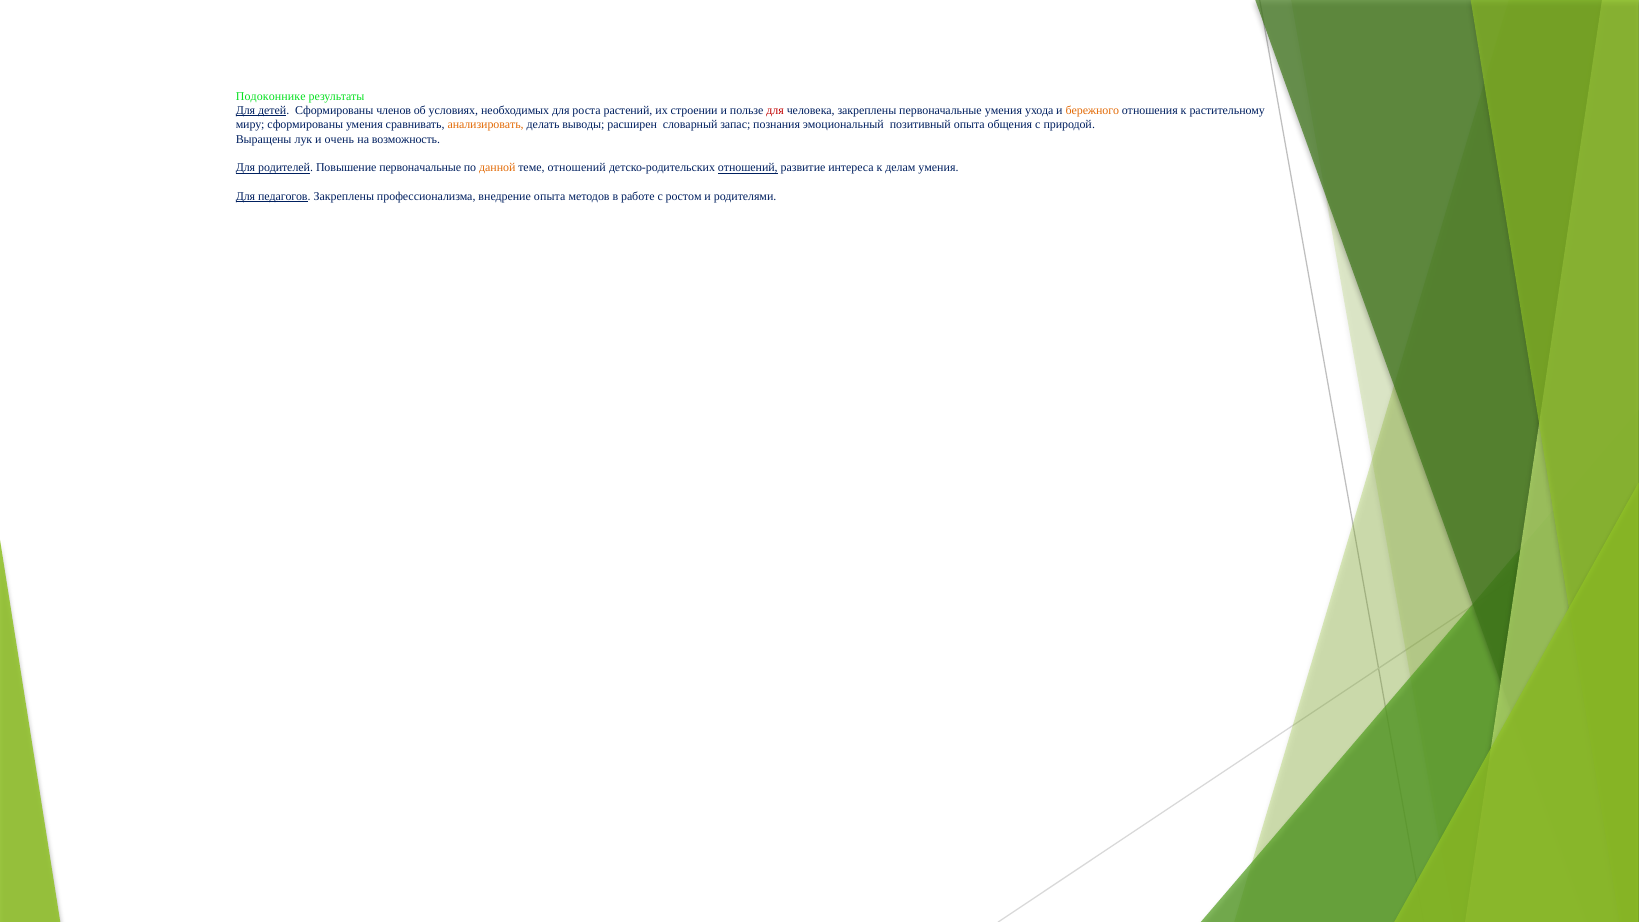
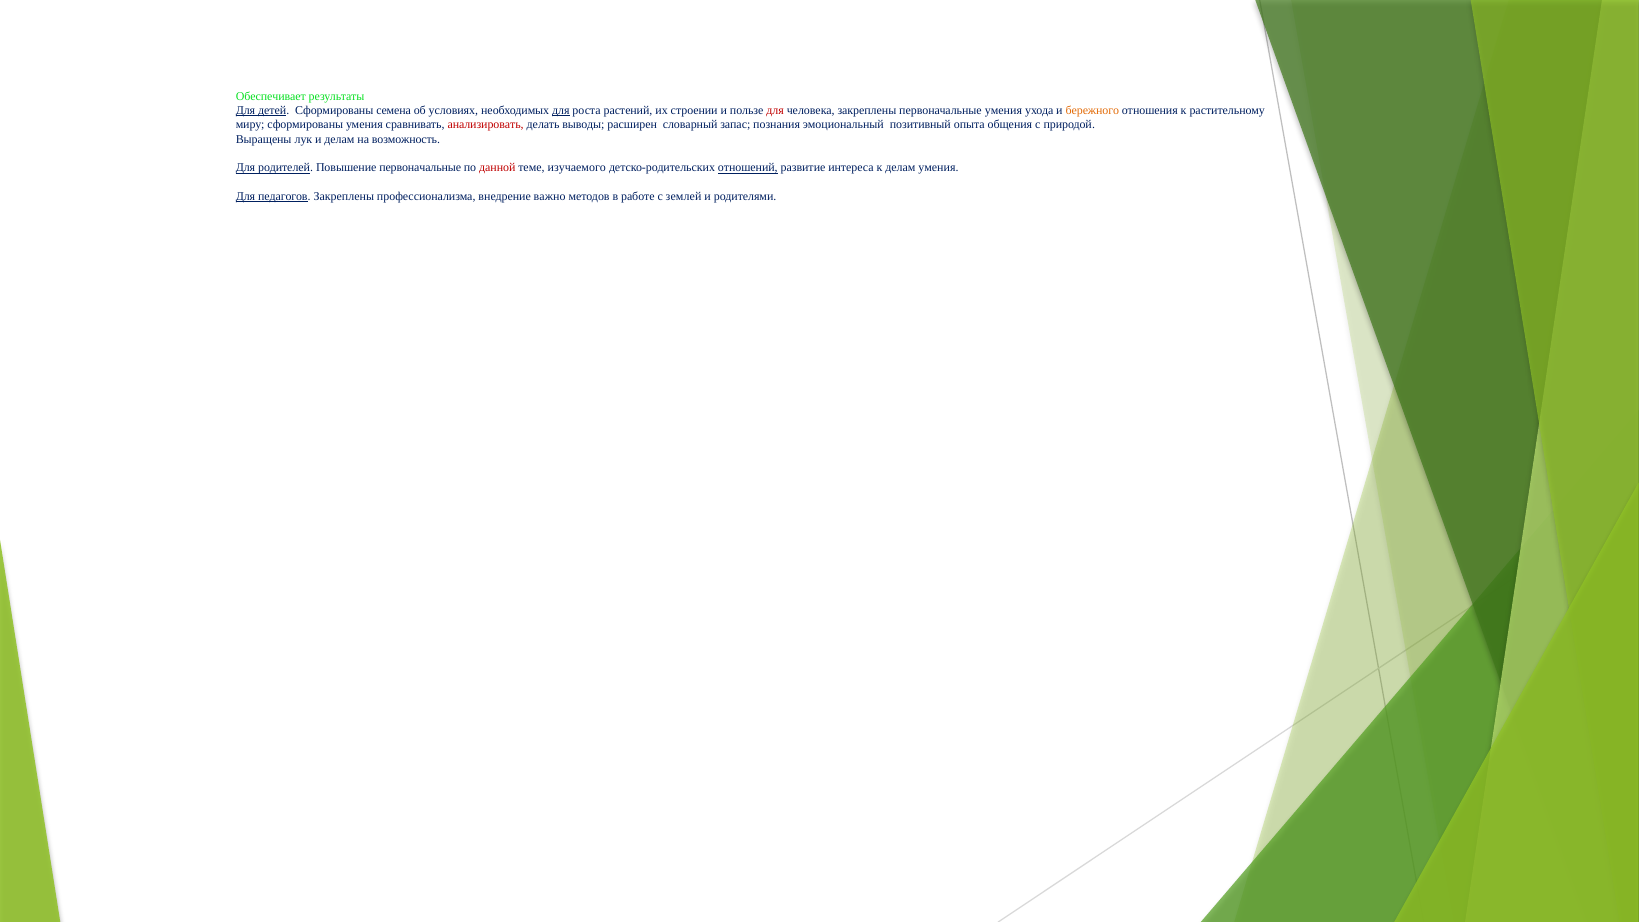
Подоконнике: Подоконнике -> Обеспечивает (271, 96)
членов: членов -> семена (394, 110)
для underline: none -> present (561, 110)
анализировать colour: orange -> red (486, 125)
и очень: очень -> делам (339, 139)
данной colour: orange -> red (497, 168)
теме отношений: отношений -> изучаемого (577, 168)
внедрение опыта: опыта -> важно (550, 196)
ростом: ростом -> землей (684, 196)
